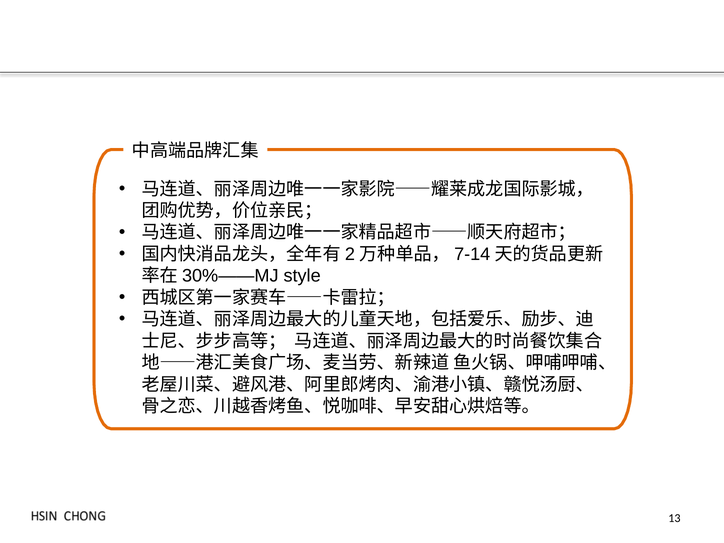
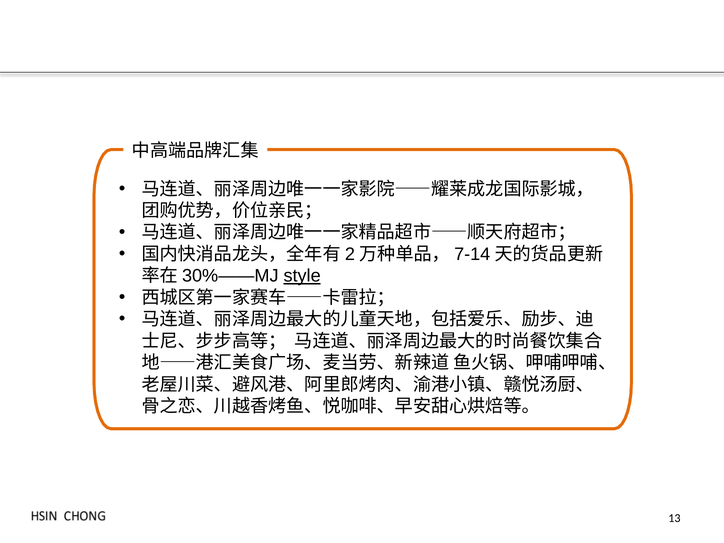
style underline: none -> present (302, 276)
